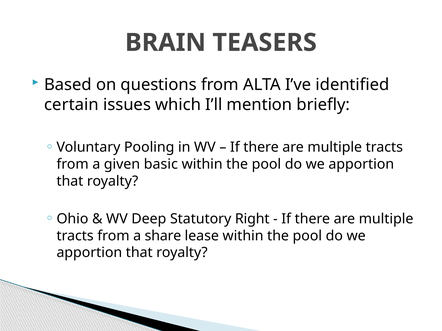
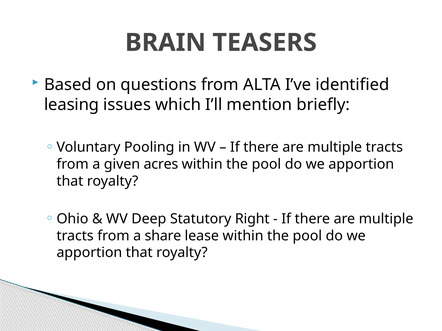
certain: certain -> leasing (72, 105)
basic: basic -> acres (161, 164)
